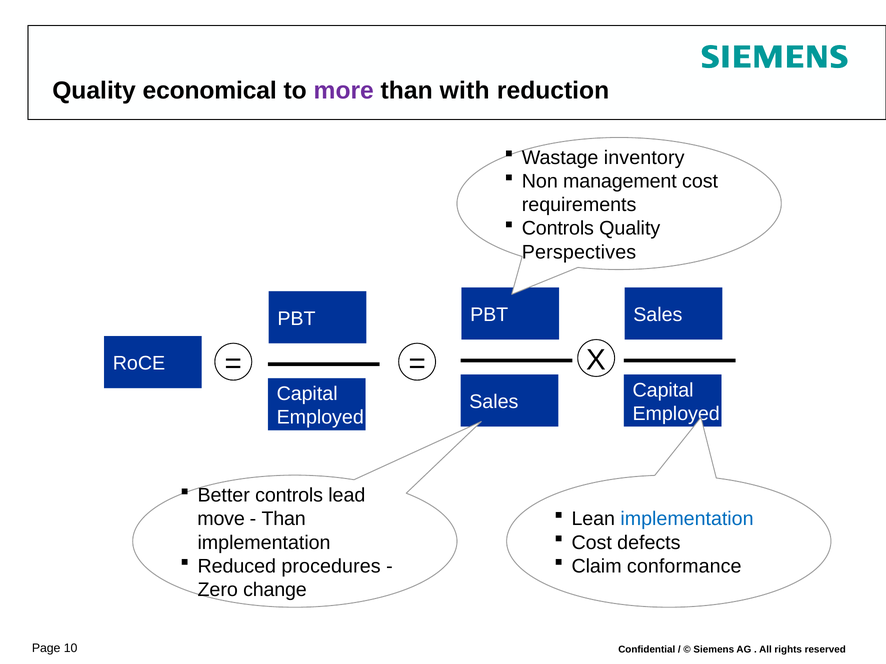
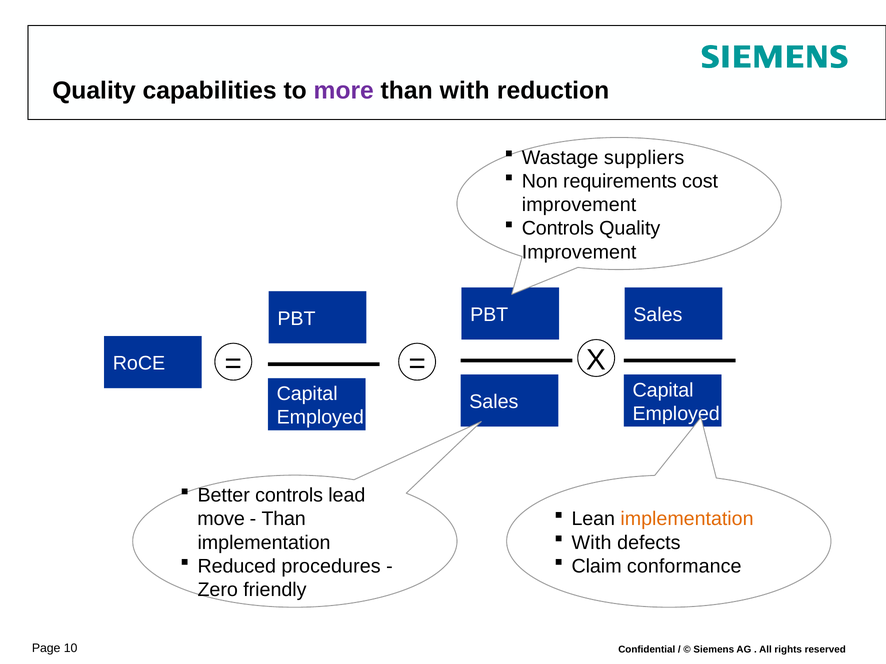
economical: economical -> capabilities (210, 91)
inventory: inventory -> suppliers (644, 158)
management: management -> requirements (620, 181)
requirements: requirements -> improvement (579, 205)
Perspectives: Perspectives -> Improvement (579, 252)
implementation colour: blue -> orange (687, 519)
Cost: Cost -> With (592, 543)
change: change -> friendly (275, 590)
